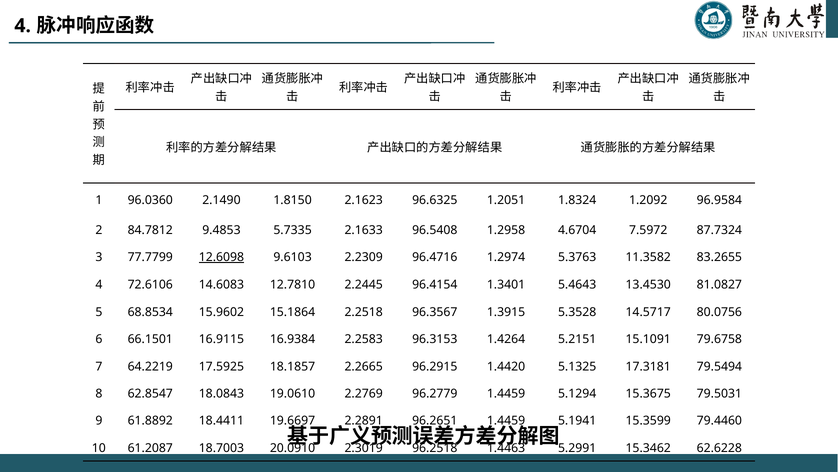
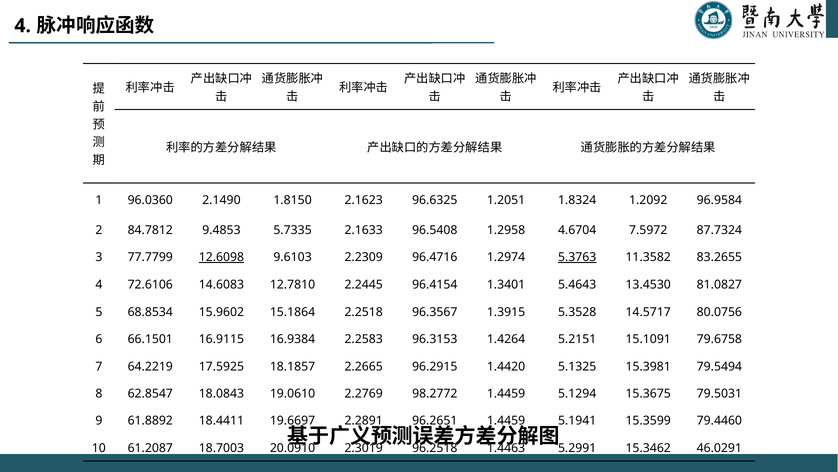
5.3763 underline: none -> present (577, 257)
17.3181: 17.3181 -> 15.3981 (648, 366)
96.2779: 96.2779 -> 98.2772 (435, 393)
62.6228: 62.6228 -> 46.0291 (719, 448)
